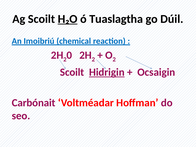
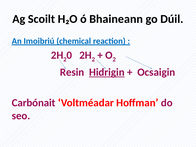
H₂O underline: present -> none (68, 19)
Tuaslagtha: Tuaslagtha -> Bhaineann (116, 19)
Scoilt: Scoilt -> Resin (72, 72)
